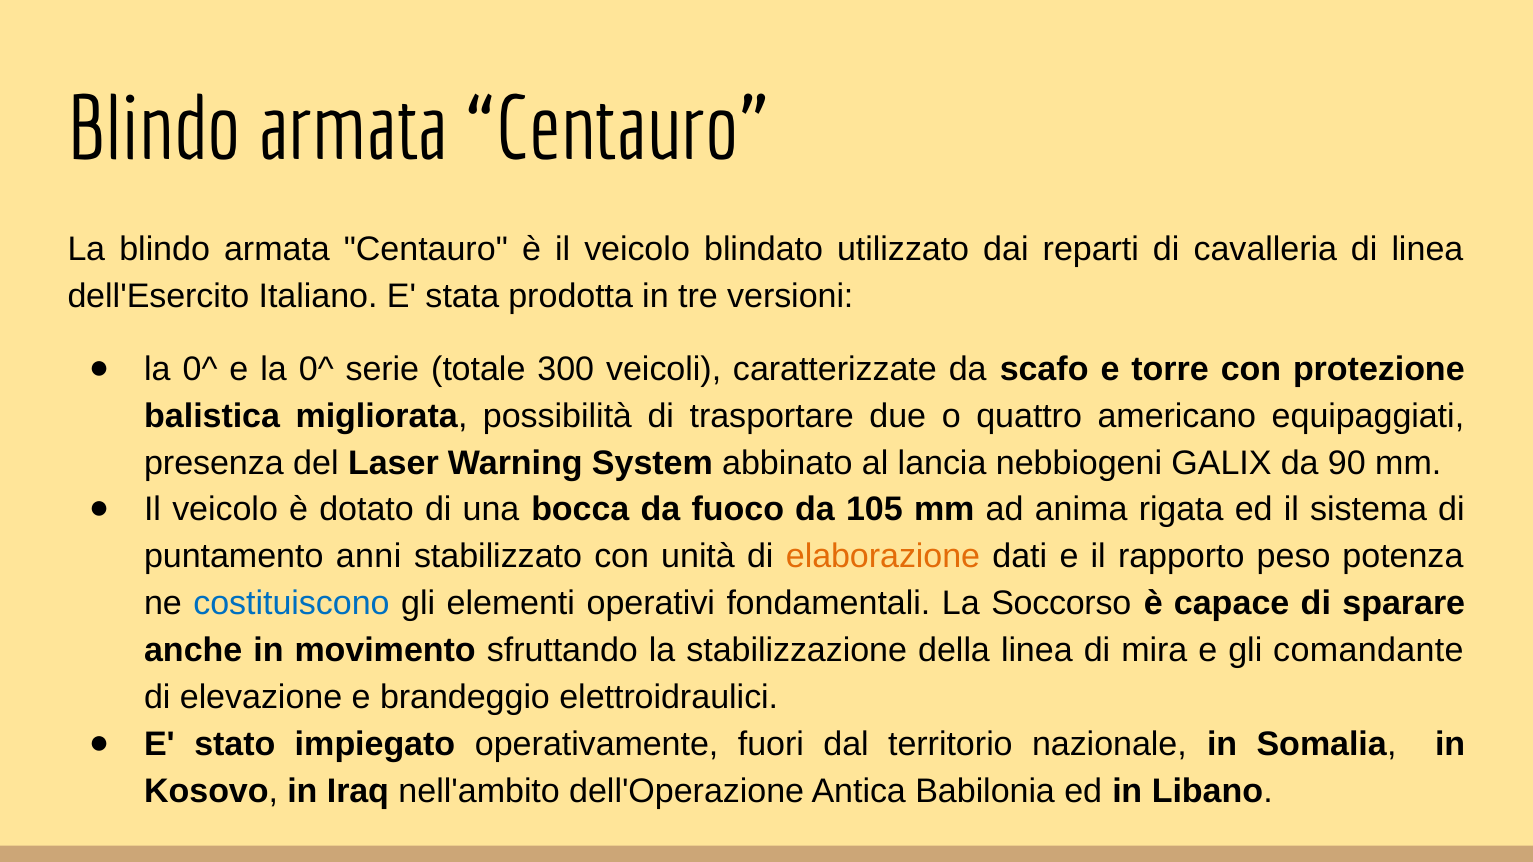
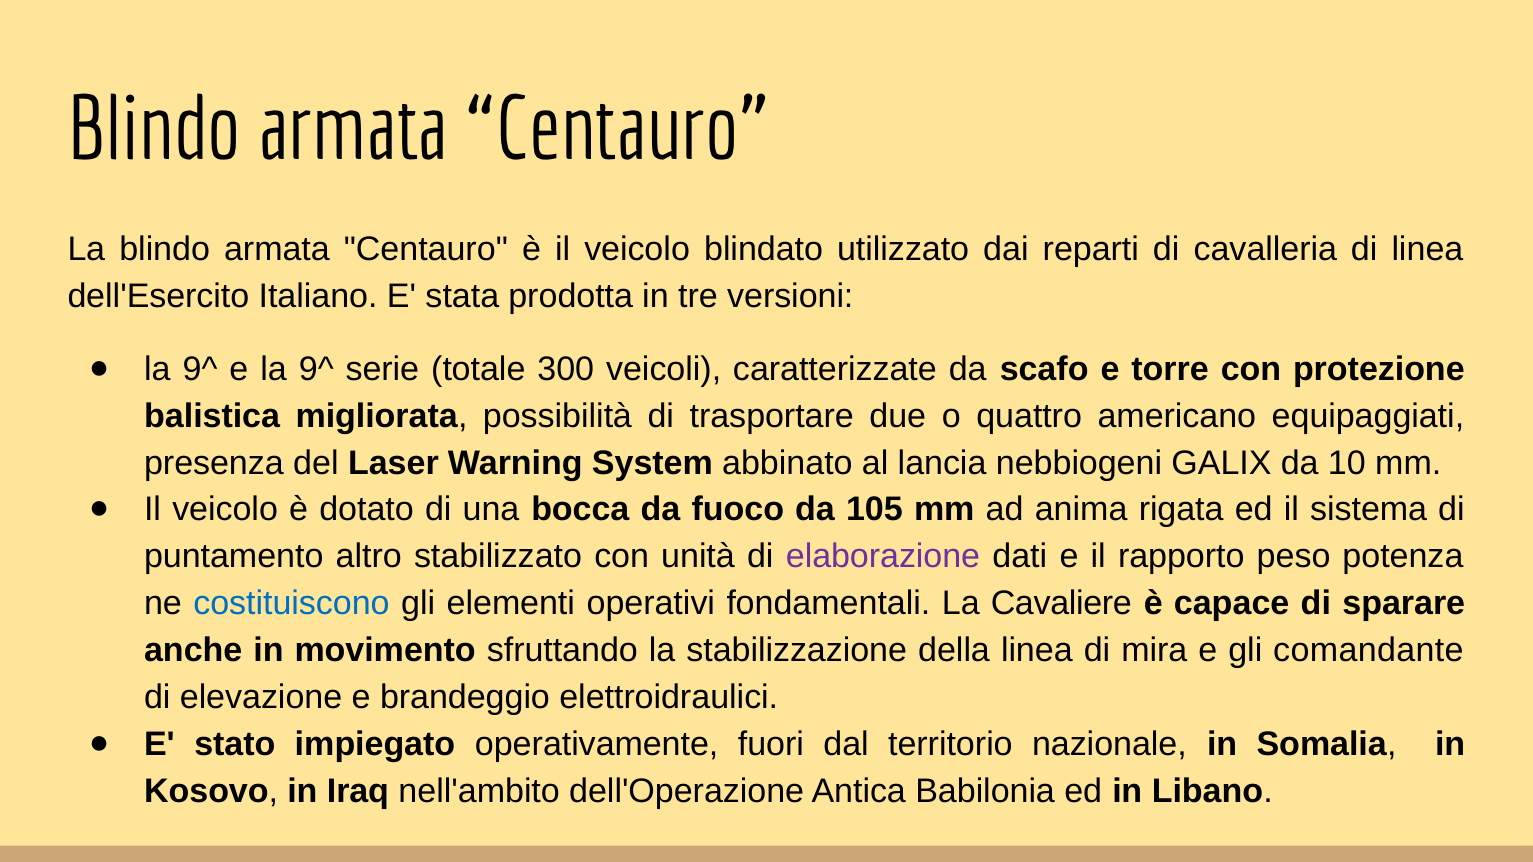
0^: 0^ -> 9^ (200, 369)
e la 0^: 0^ -> 9^ (316, 369)
90: 90 -> 10 (1347, 463)
anni: anni -> altro (369, 557)
elaborazione colour: orange -> purple (883, 557)
Soccorso: Soccorso -> Cavaliere (1061, 604)
